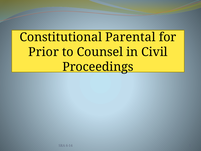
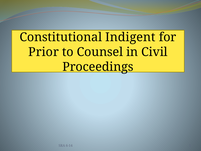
Parental: Parental -> Indigent (130, 37)
